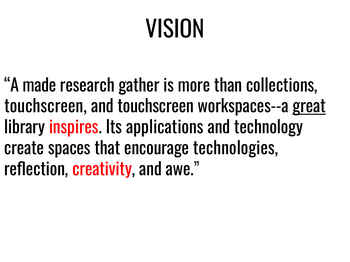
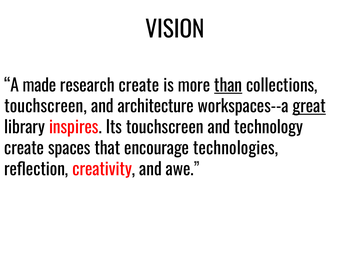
research gather: gather -> create (139, 86)
than underline: none -> present (228, 86)
and touchscreen: touchscreen -> architecture (156, 107)
Its applications: applications -> touchscreen (165, 128)
